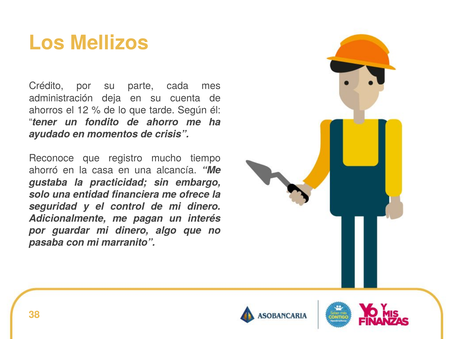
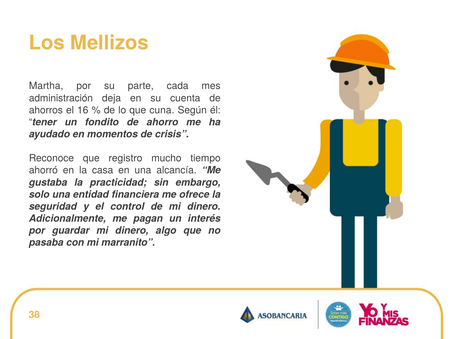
Crédito: Crédito -> Martha (46, 86)
12: 12 -> 16 (83, 110)
tarde: tarde -> cuna (162, 110)
